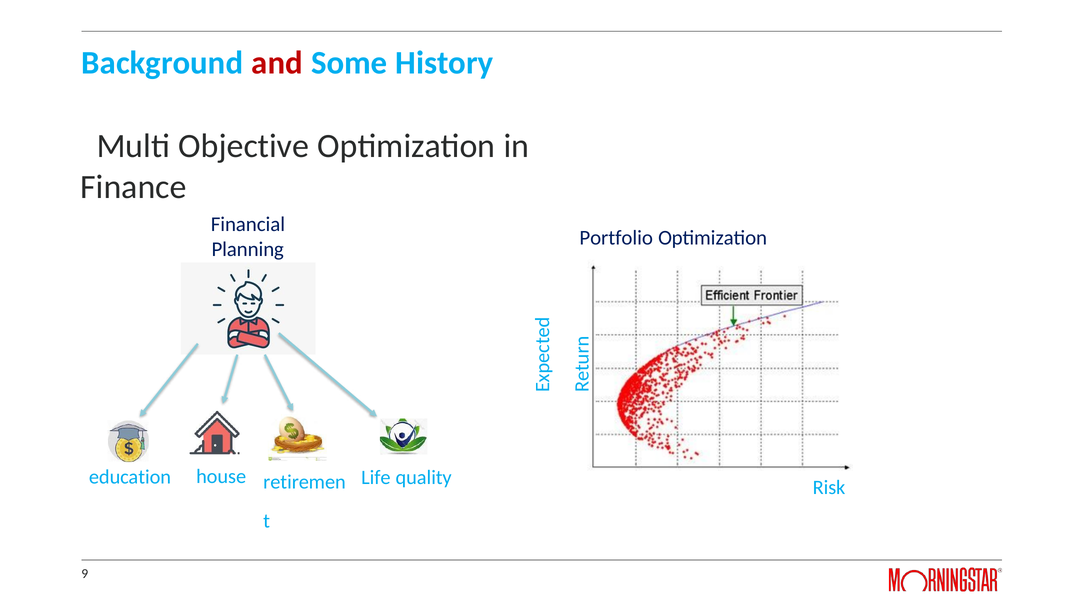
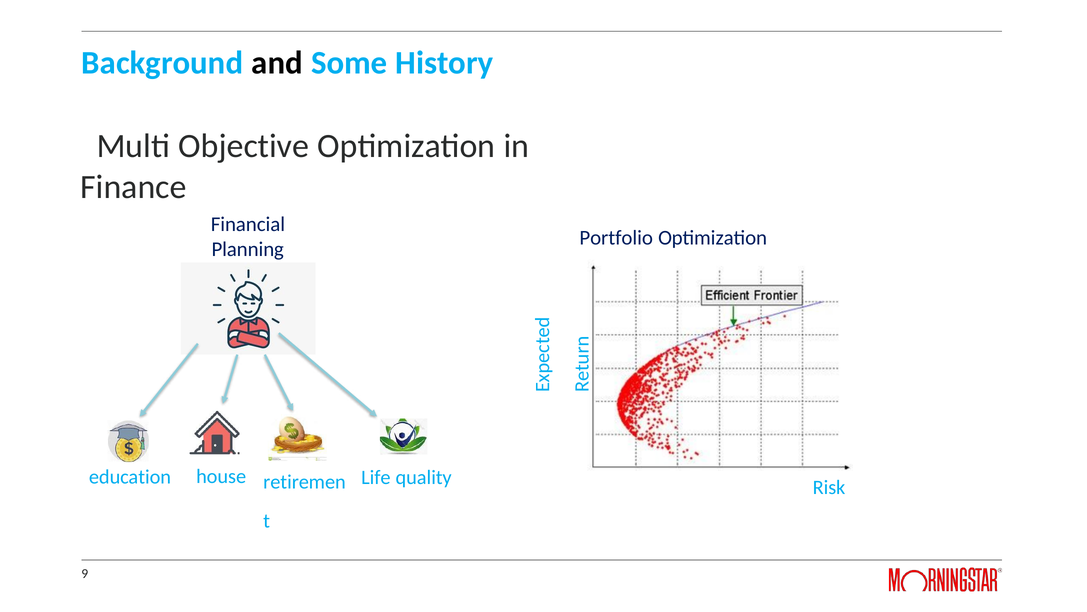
and colour: red -> black (277, 63)
